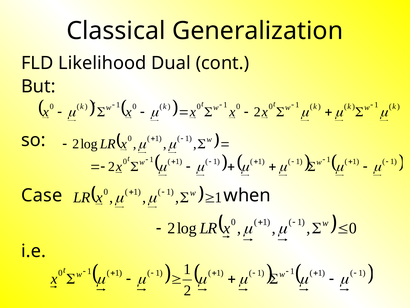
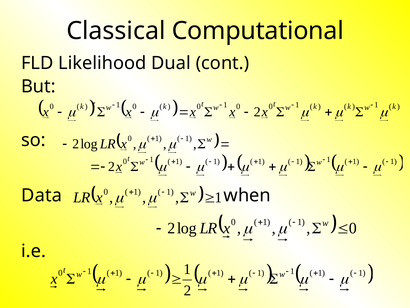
Generalization: Generalization -> Computational (258, 31)
Case: Case -> Data (42, 195)
